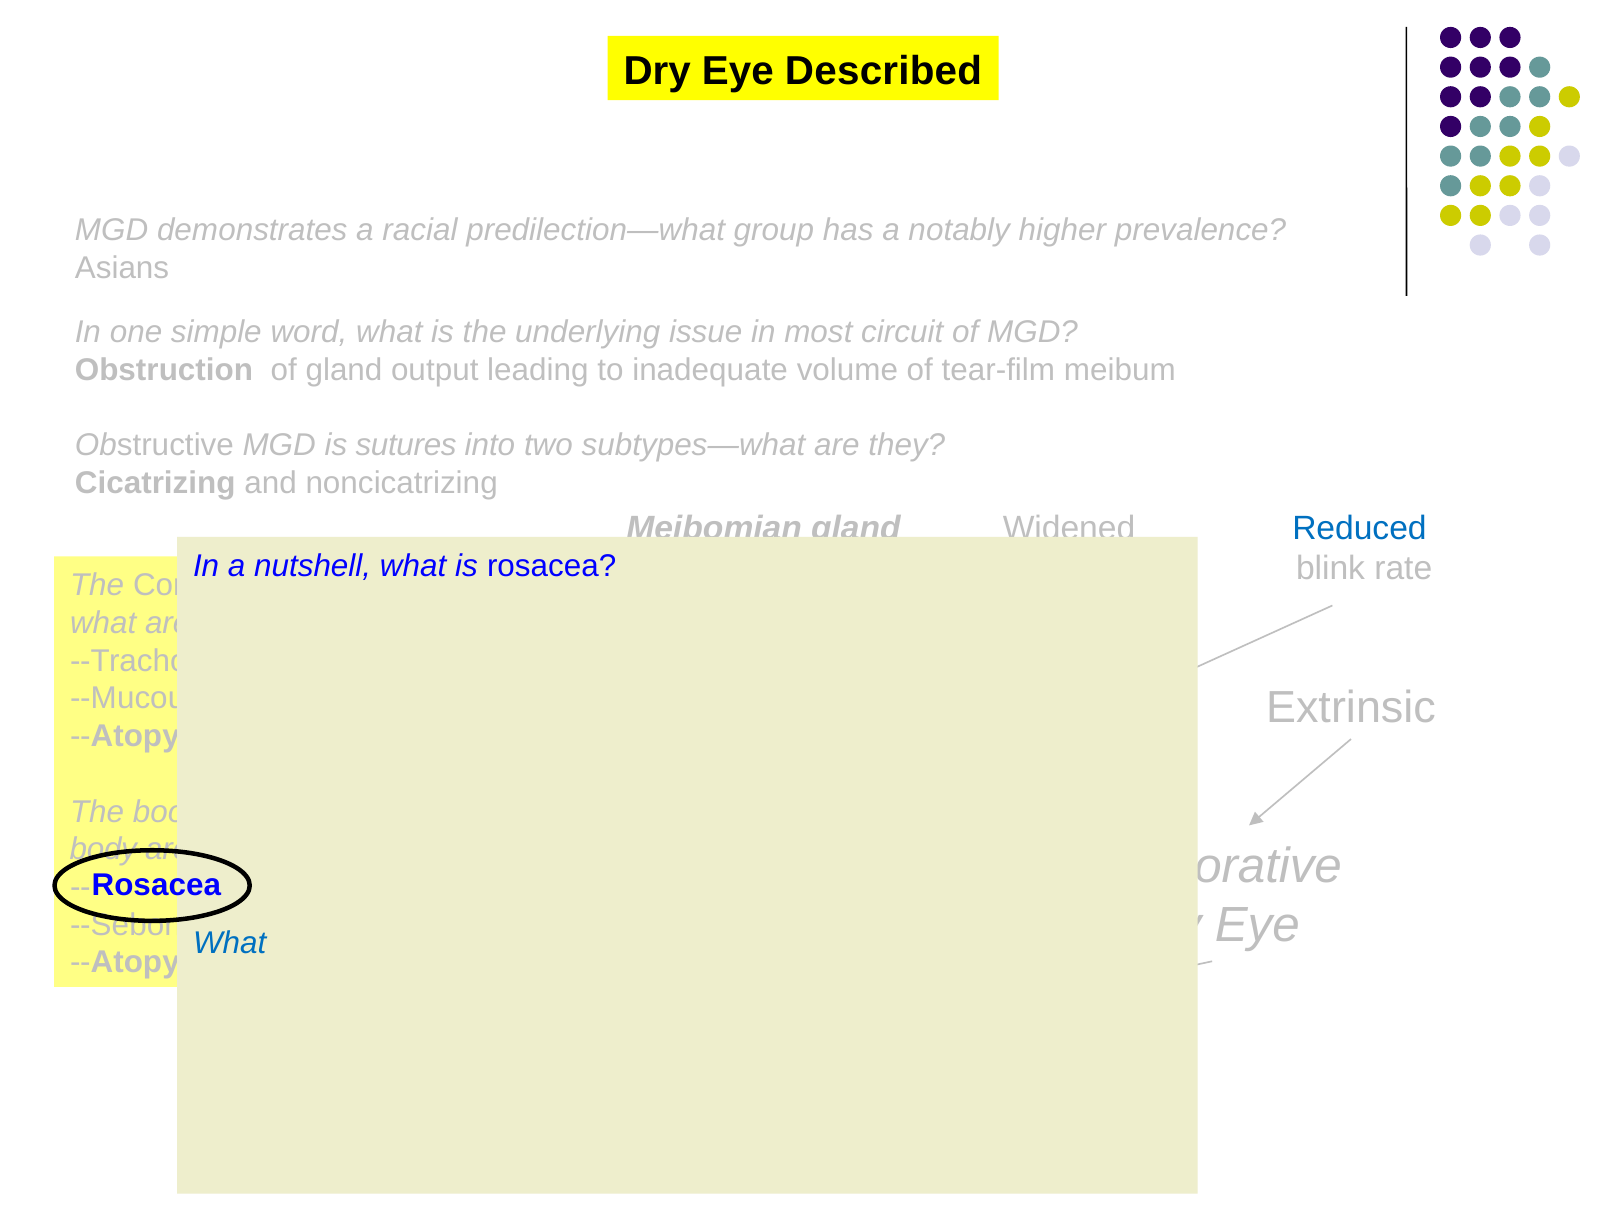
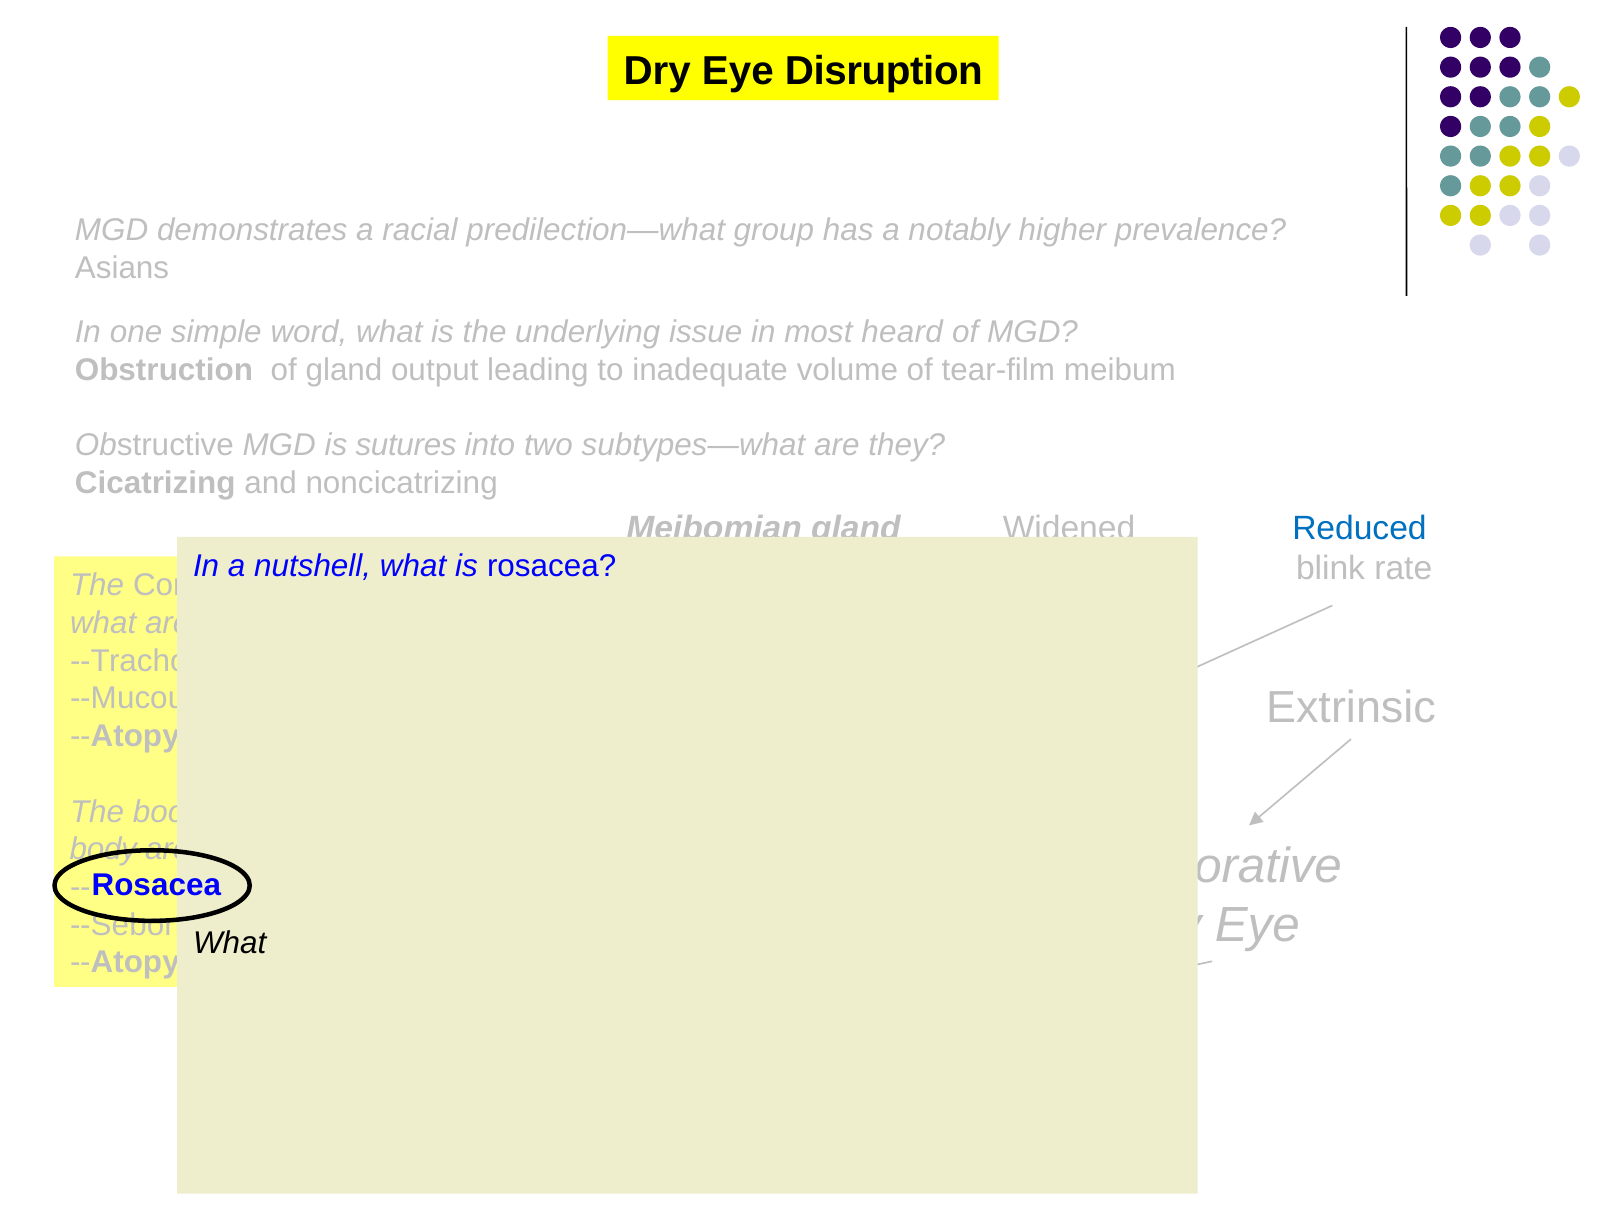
Described: Described -> Disruption (884, 71)
circuit: circuit -> heard (902, 333)
What colour: blue -> black (230, 943)
